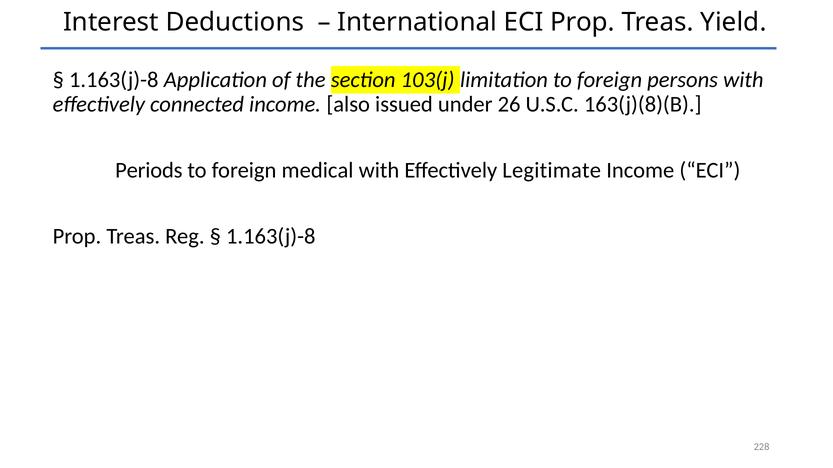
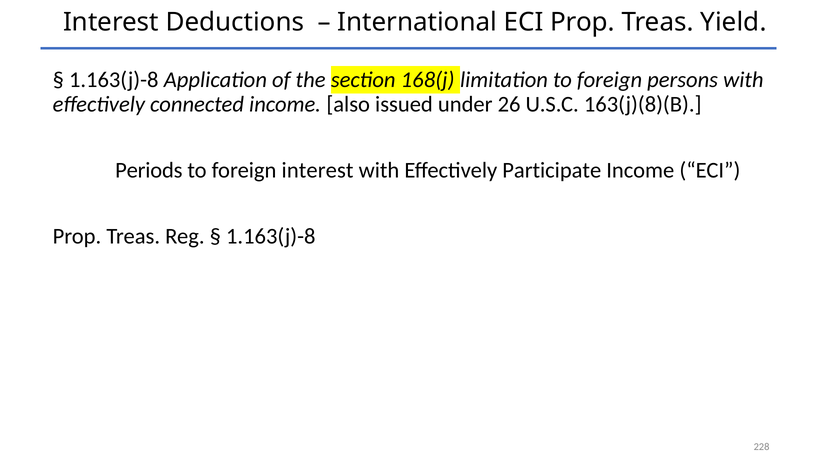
103(j: 103(j -> 168(j (428, 80)
foreign medical: medical -> interest (318, 170)
Legitimate: Legitimate -> Participate (552, 170)
